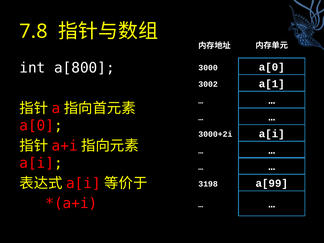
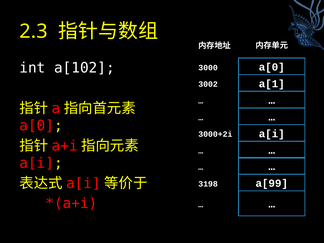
7.8: 7.8 -> 2.3 (34, 31)
a[800: a[800 -> a[102 (84, 68)
